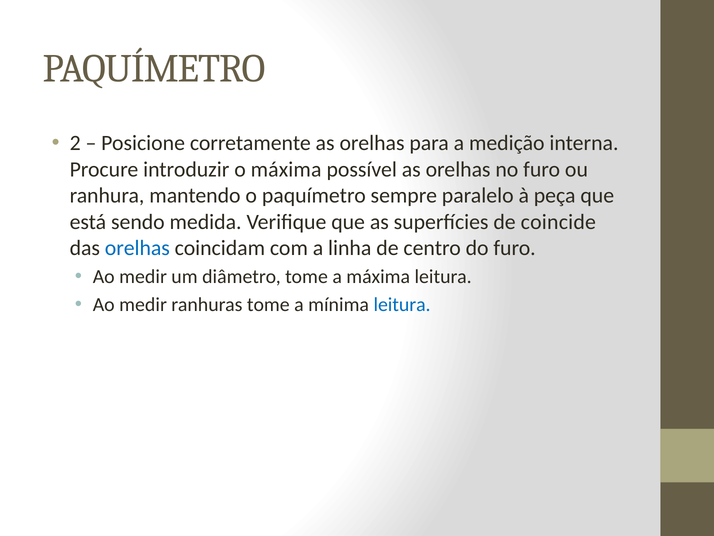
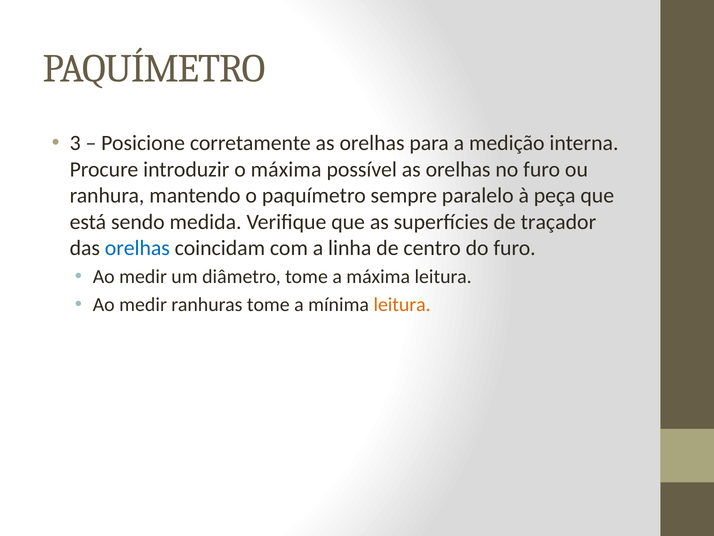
2: 2 -> 3 (75, 143)
coincide: coincide -> traçador (558, 222)
leitura colour: blue -> orange (402, 304)
